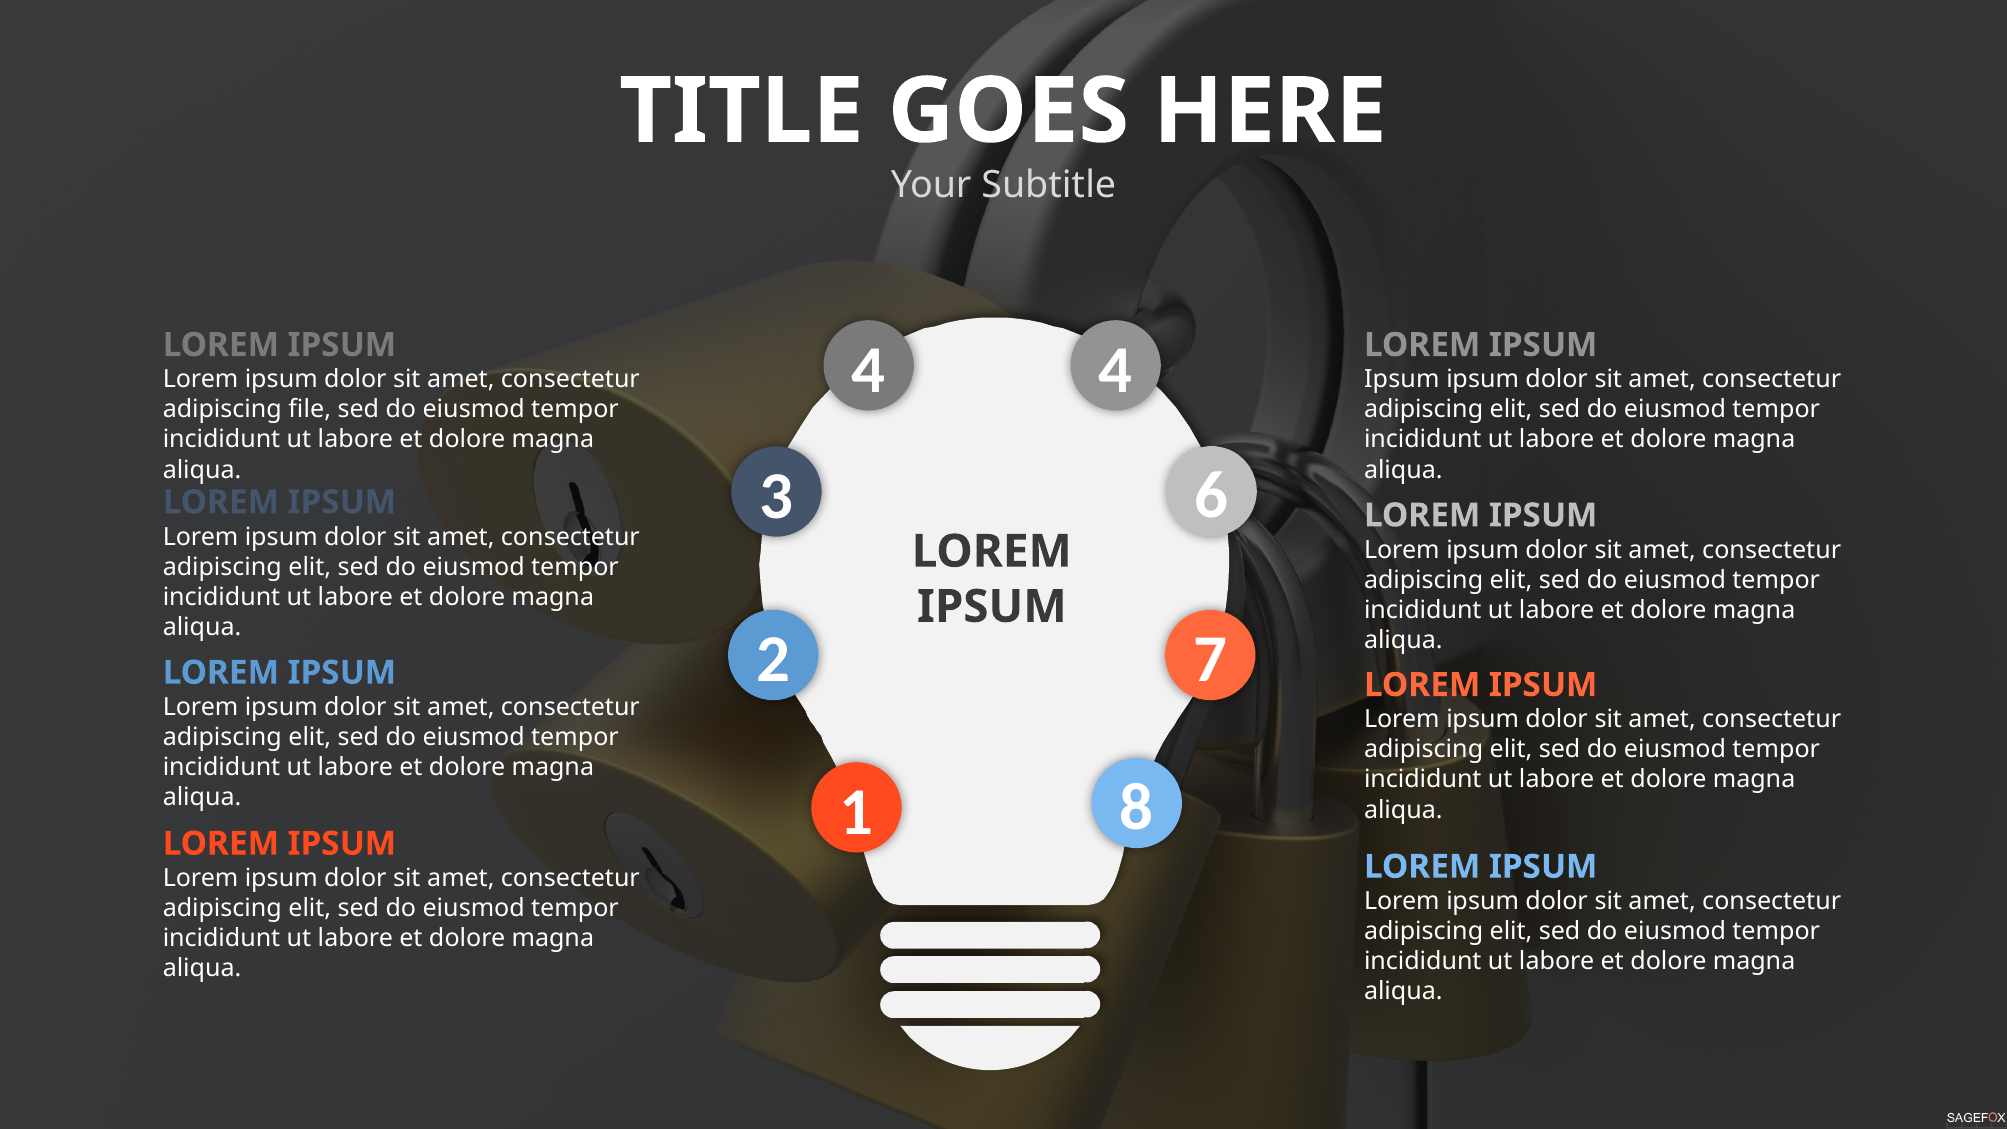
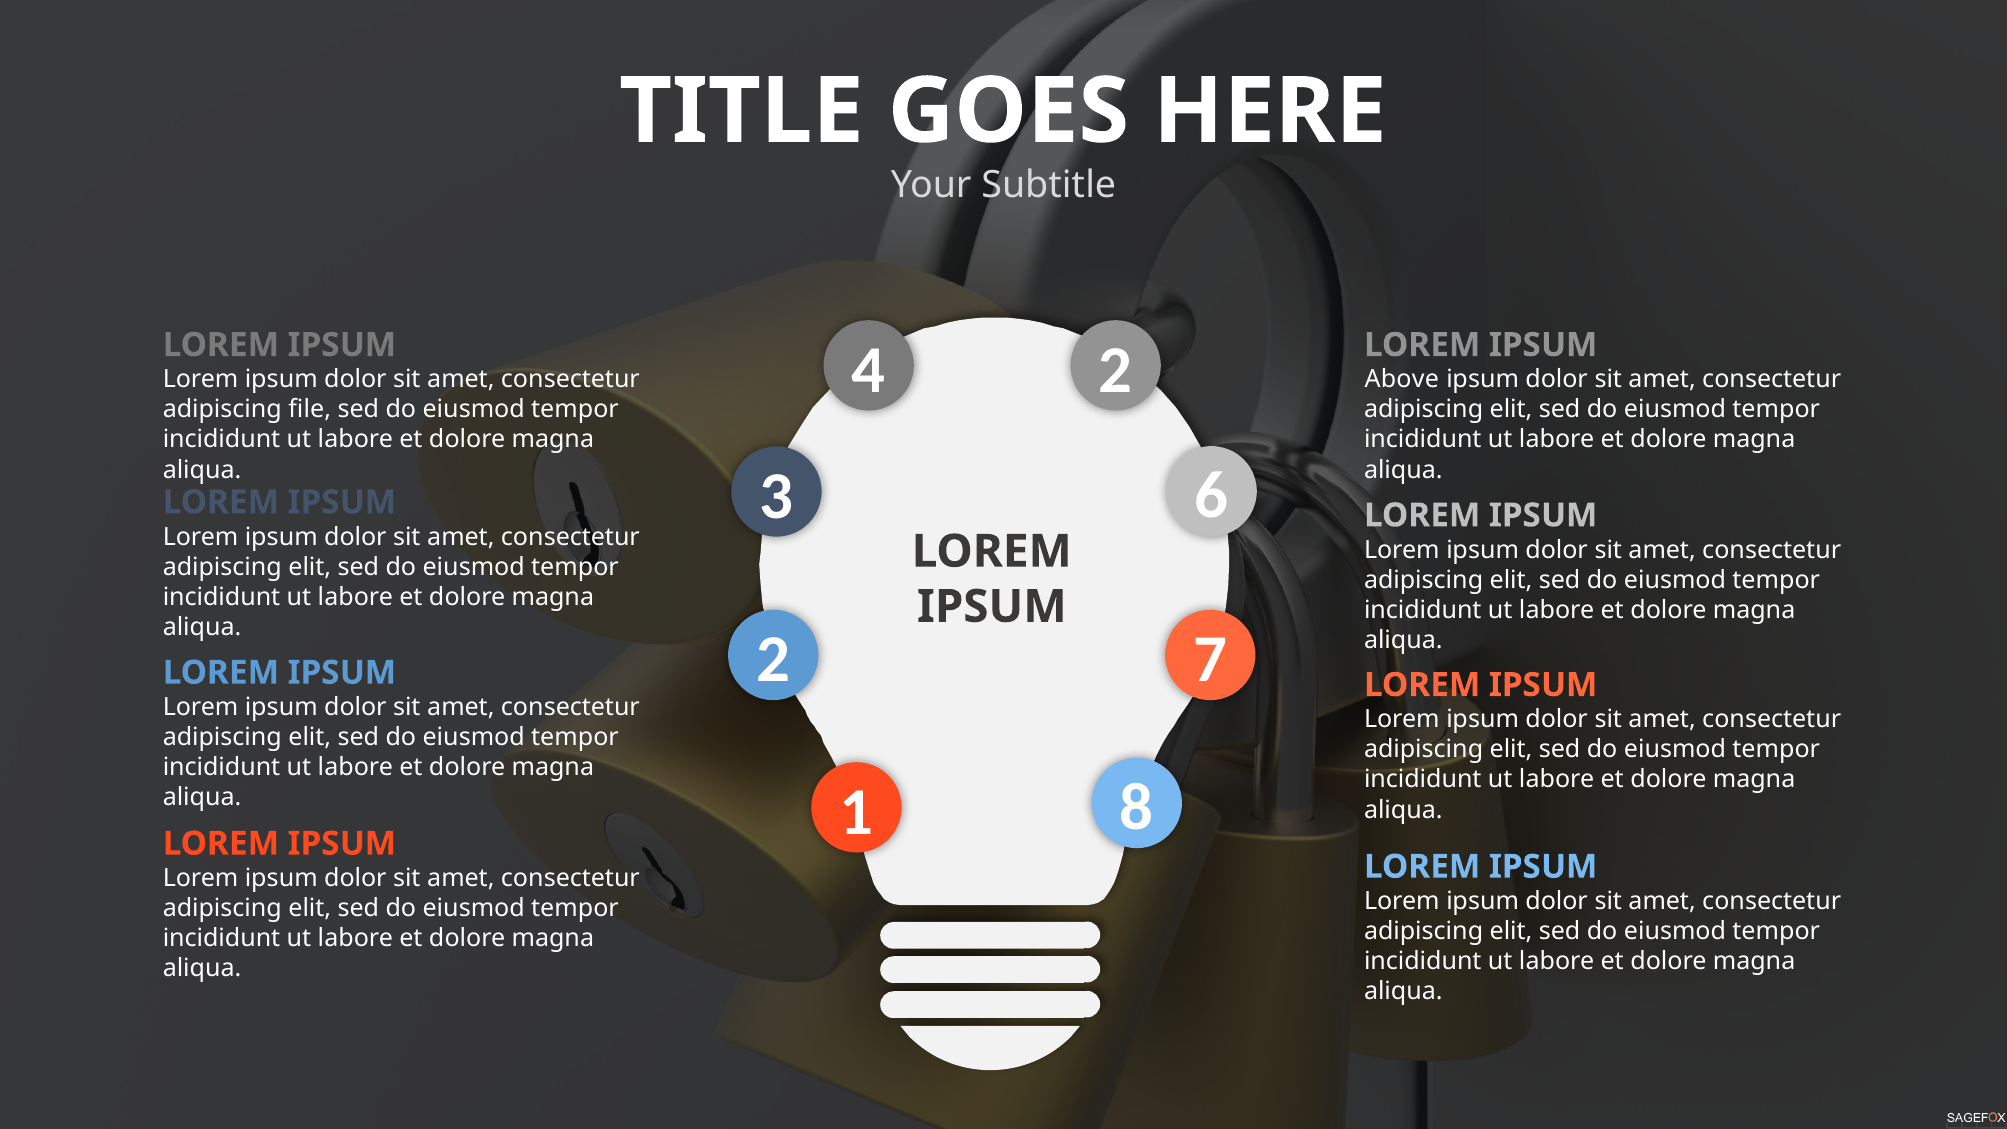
4 4: 4 -> 2 (1116, 370)
Ipsum: Ipsum -> Above (1402, 379)
